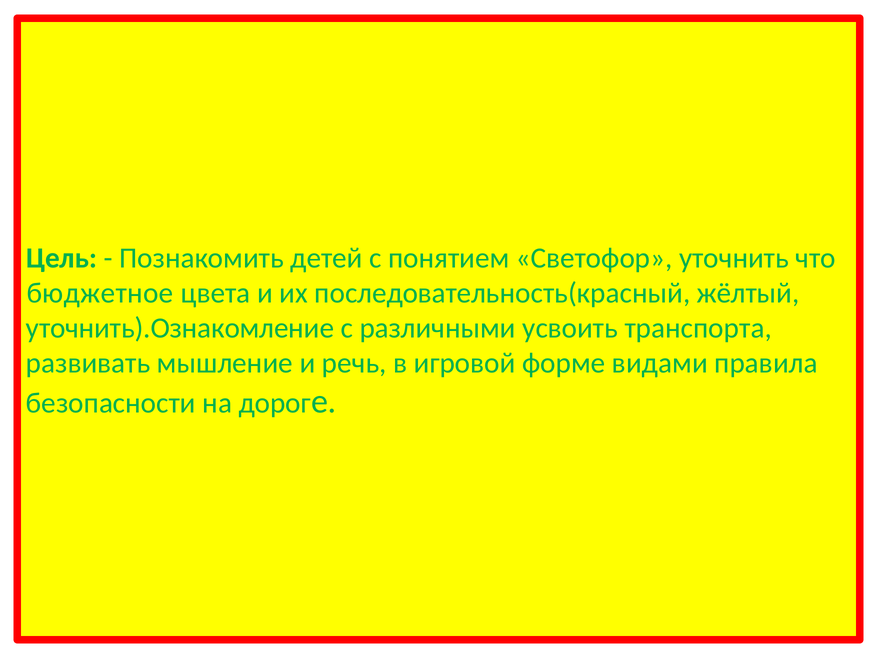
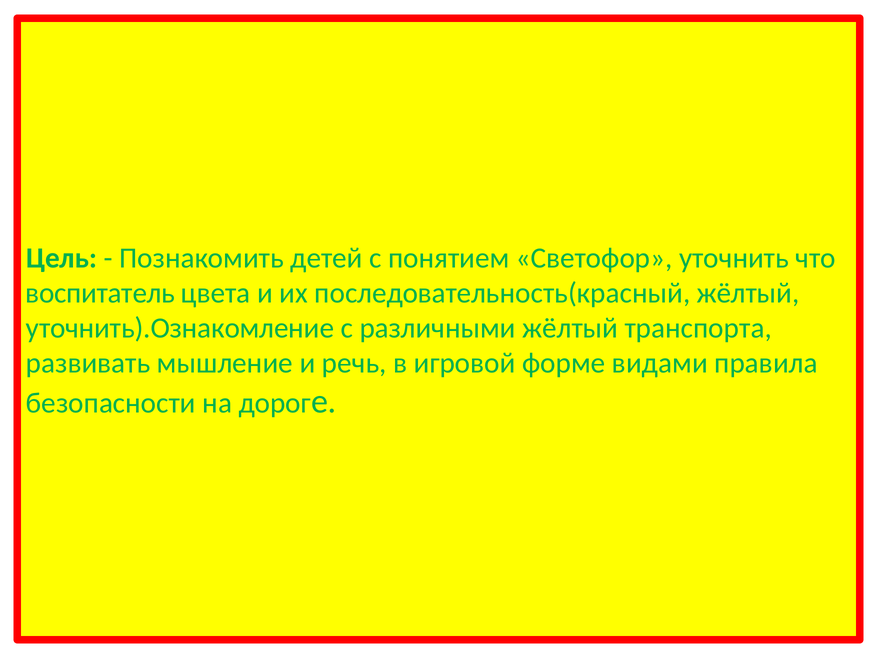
бюджетное: бюджетное -> воспитатель (100, 293)
различными усвоить: усвоить -> жёлтый (570, 328)
